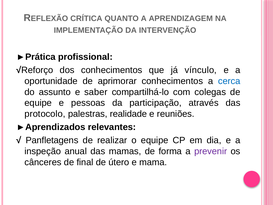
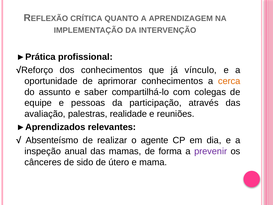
cerca colour: blue -> orange (229, 81)
protocolo: protocolo -> avaliação (45, 114)
Panfletagens: Panfletagens -> Absenteísmo (52, 140)
o equipe: equipe -> agente (155, 140)
final: final -> sido (85, 162)
